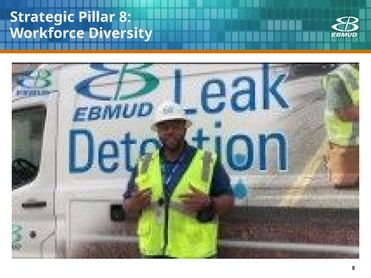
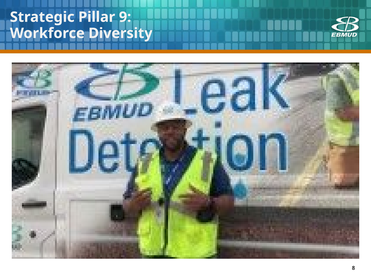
Pillar 8: 8 -> 9 (125, 17)
